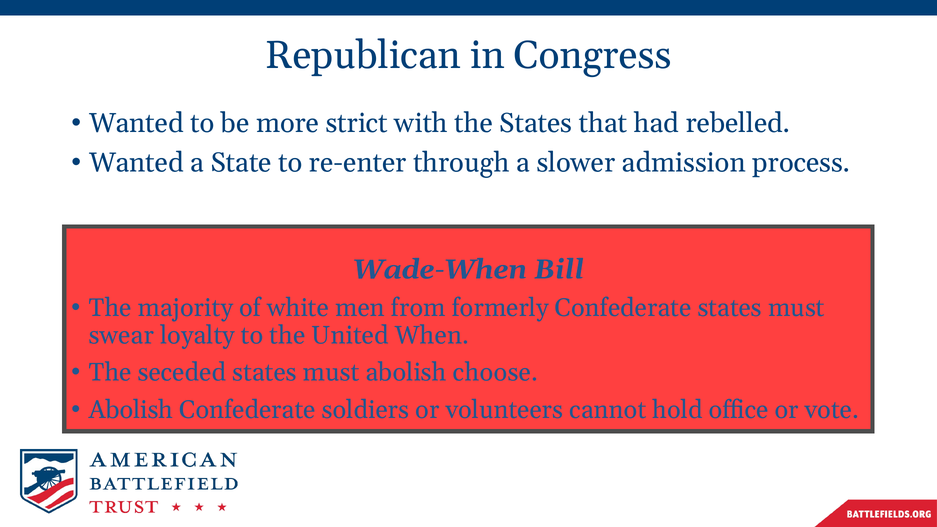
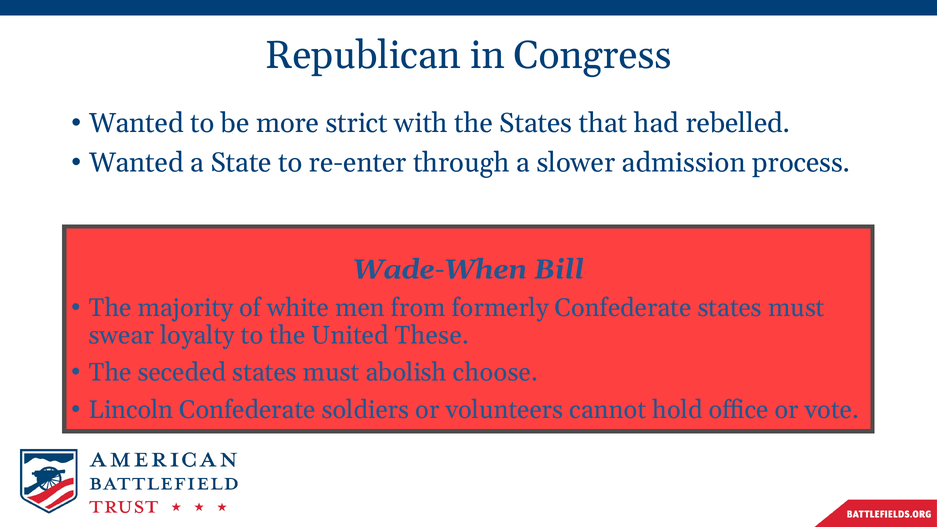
When: When -> These (432, 335)
Abolish: Abolish -> Lincoln (131, 410)
